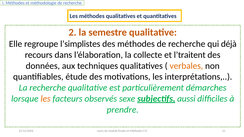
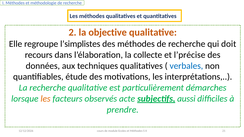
semestre: semestre -> objective (108, 32)
déjà: déjà -> doit (229, 44)
l’traitent: l’traitent -> l’précise (190, 55)
verbales colour: orange -> blue (186, 66)
sexe: sexe -> acte (127, 99)
